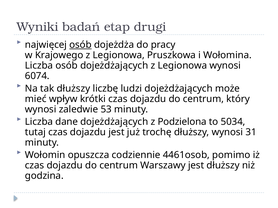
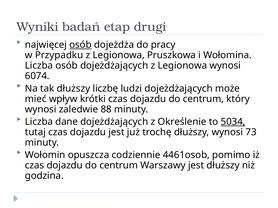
Krajowego: Krajowego -> Przypadku (59, 55)
53: 53 -> 88 (106, 110)
Podzielona: Podzielona -> Określenie (182, 122)
5034 underline: none -> present (233, 122)
31: 31 -> 73 (251, 132)
